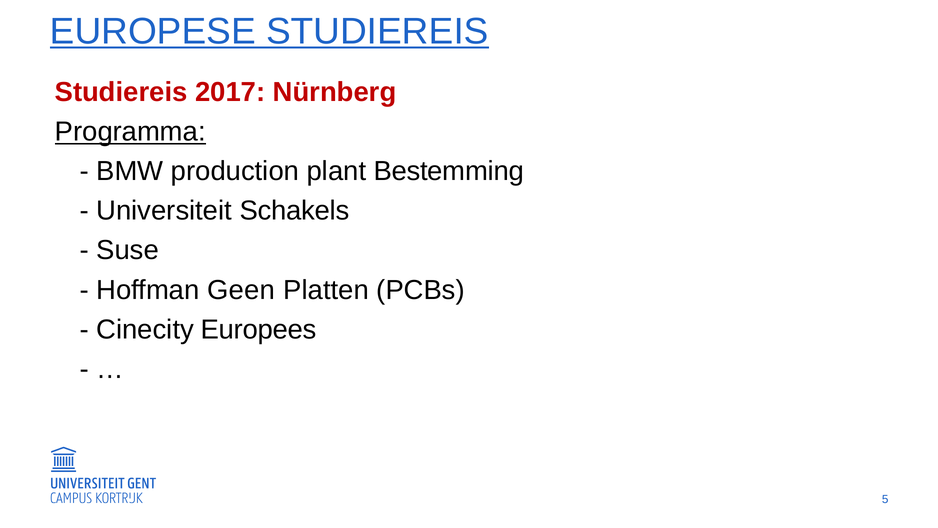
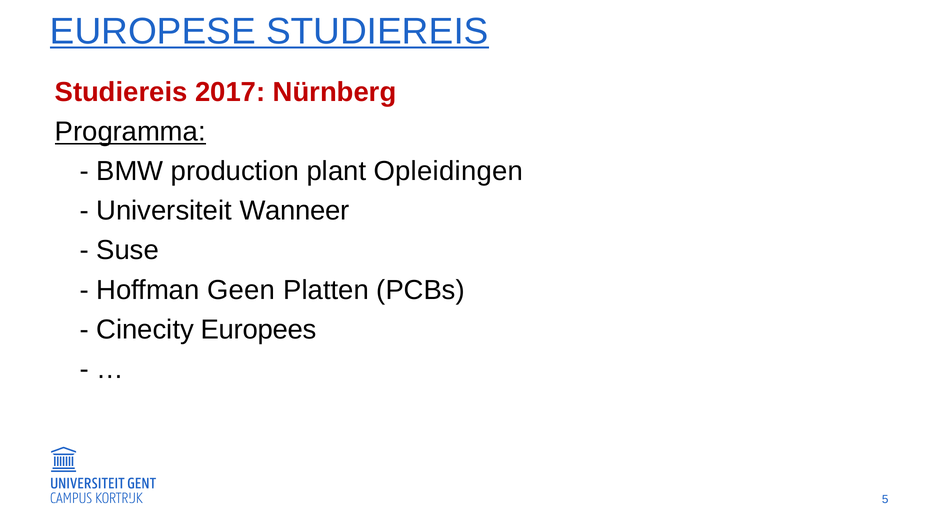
Bestemming: Bestemming -> Opleidingen (448, 171)
Schakels: Schakels -> Wanneer (295, 211)
